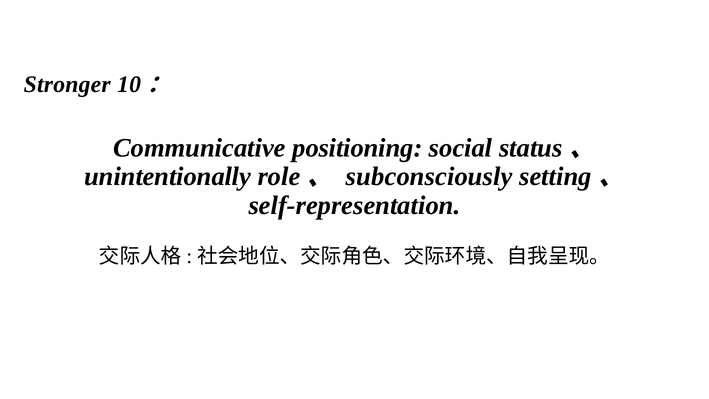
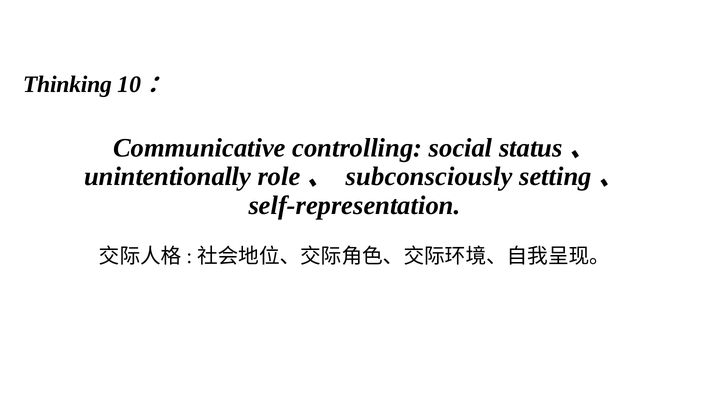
Stronger: Stronger -> Thinking (67, 84)
positioning: positioning -> controlling (357, 148)
